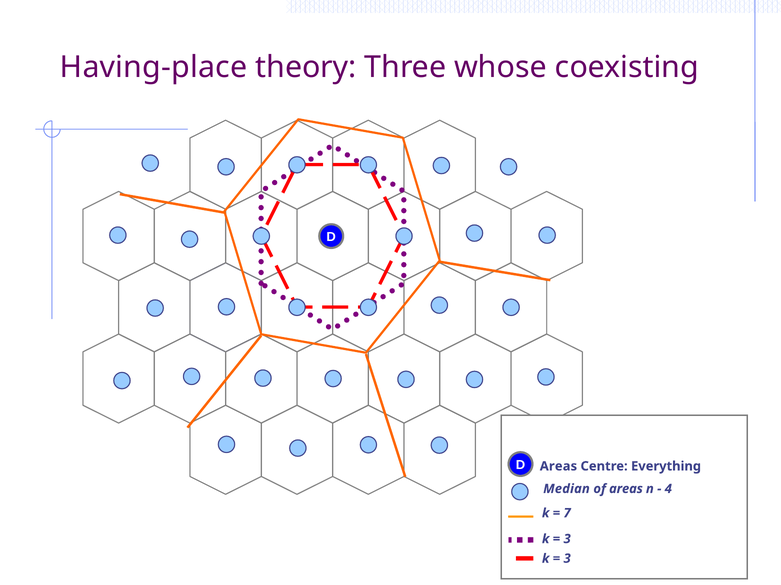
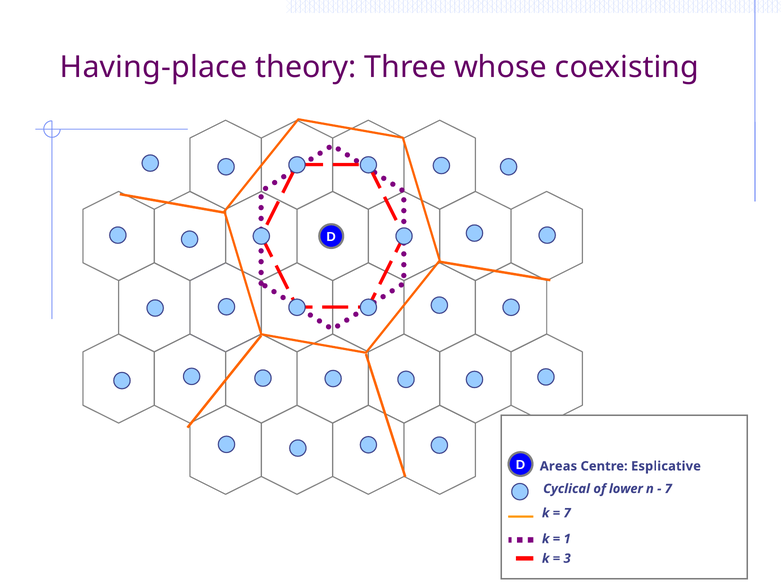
Everything: Everything -> Esplicative (666, 467)
Median: Median -> Cyclical (567, 489)
of areas: areas -> lower (626, 489)
4: 4 -> 7 (668, 489)
3: 3 -> 1 (567, 540)
